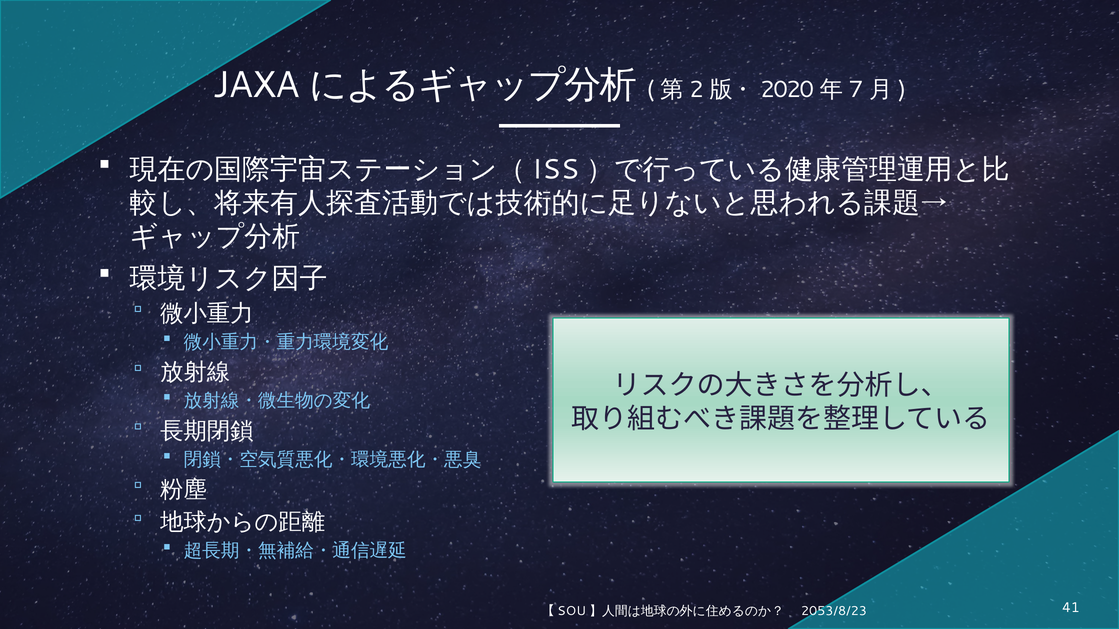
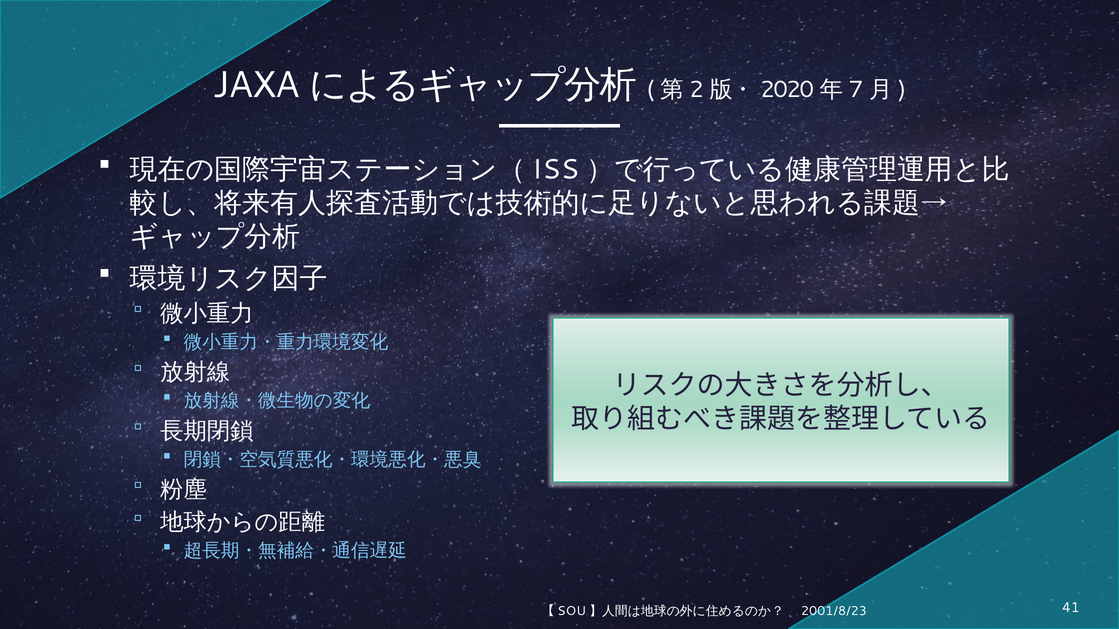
2053/8/23: 2053/8/23 -> 2001/8/23 (834, 611)
